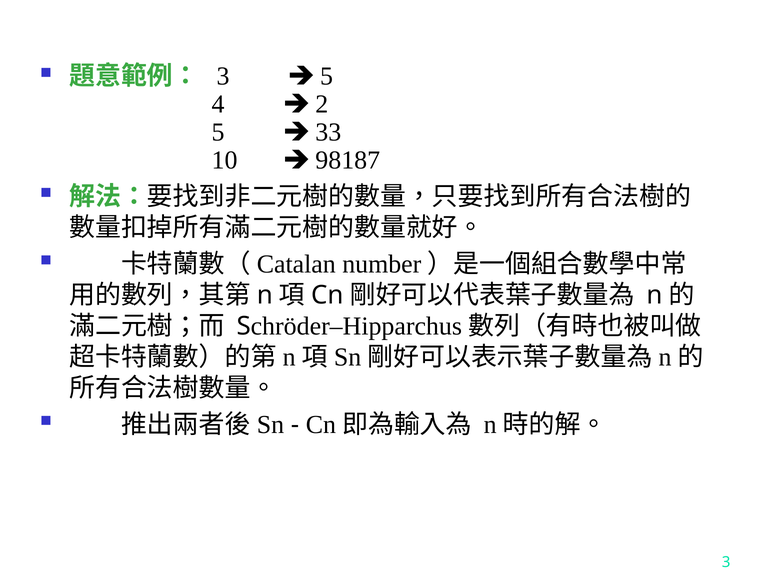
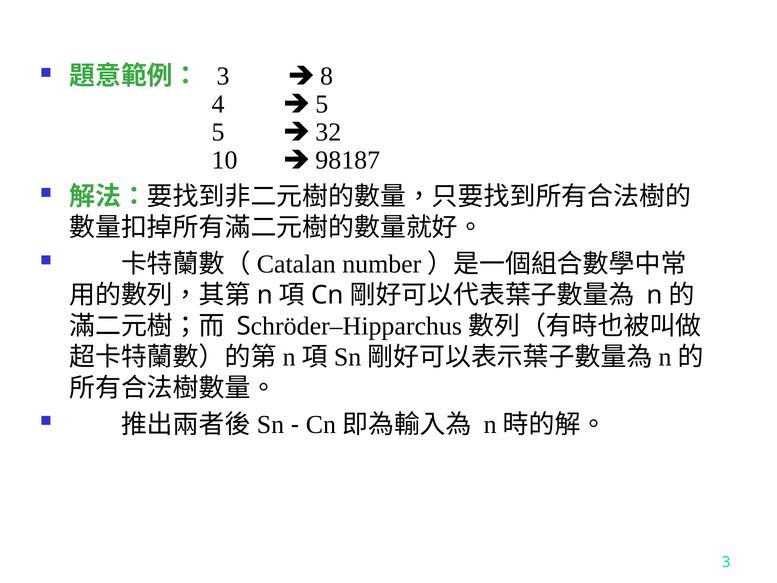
5: 5 -> 8 (327, 76)
2: 2 -> 5 (322, 104)
33: 33 -> 32 (328, 132)
